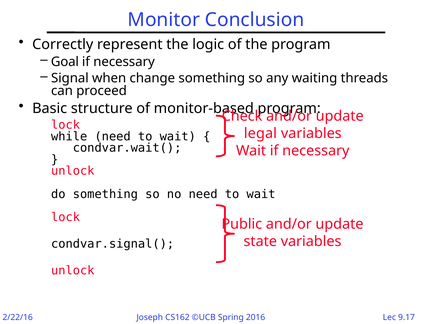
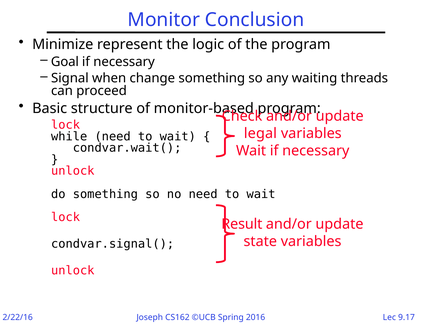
Correctly: Correctly -> Minimize (63, 44)
Public: Public -> Result (242, 224)
